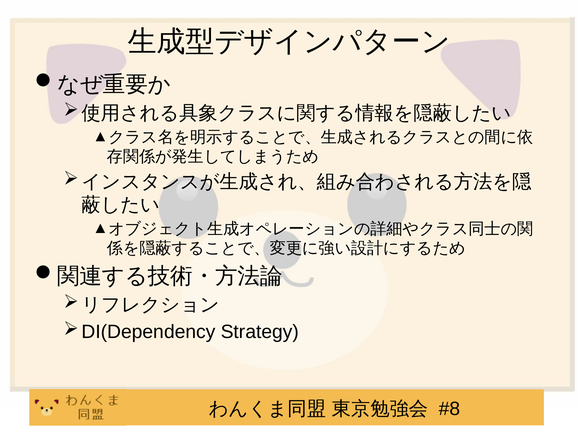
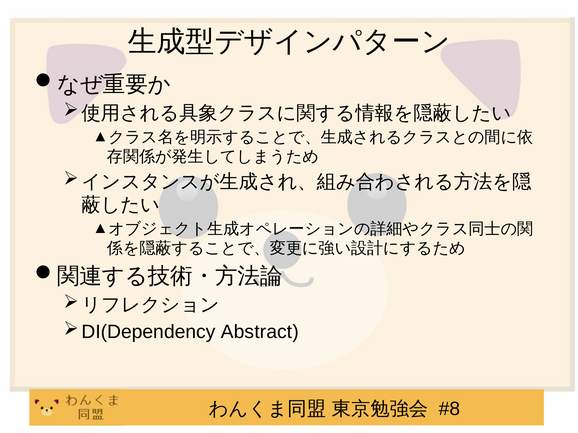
Strategy: Strategy -> Abstract (260, 332)
